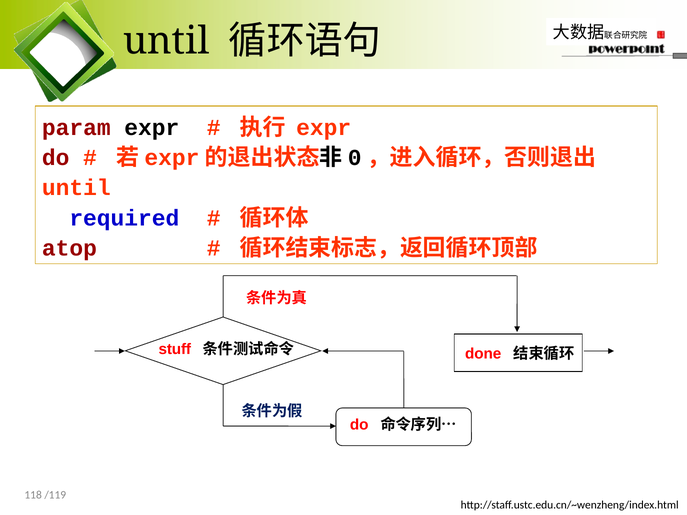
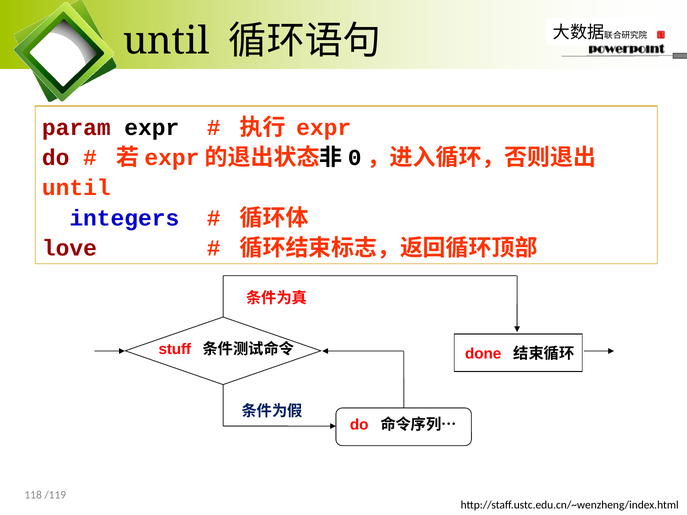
required: required -> integers (124, 218)
atop: atop -> love (69, 248)
